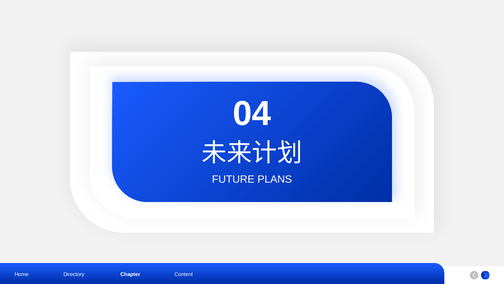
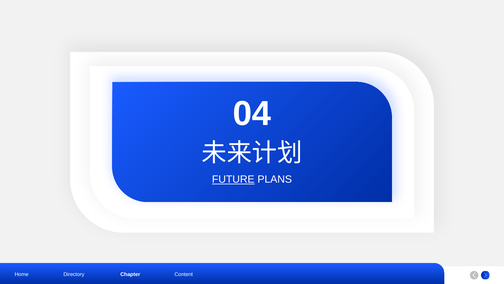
FUTURE underline: none -> present (233, 179)
